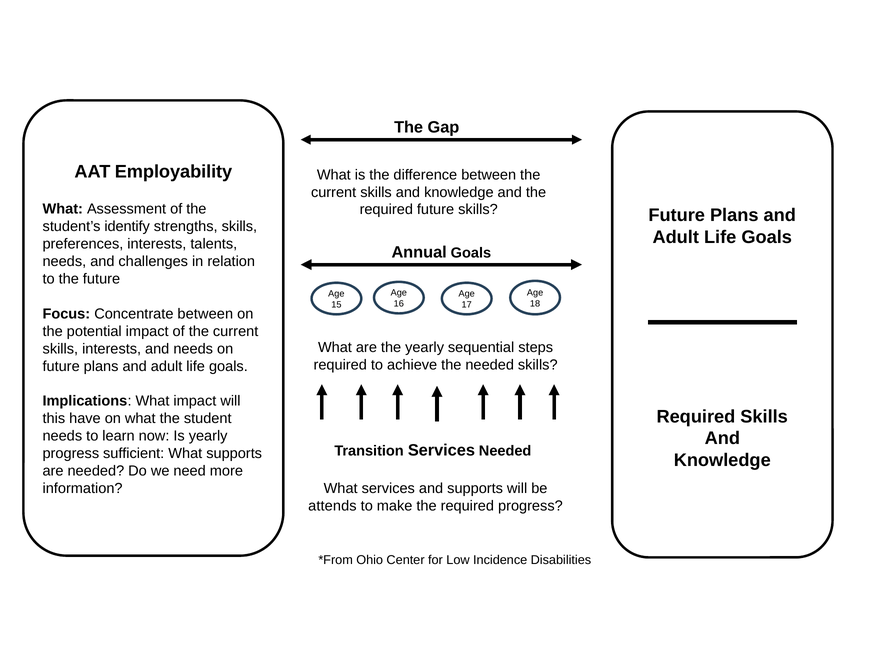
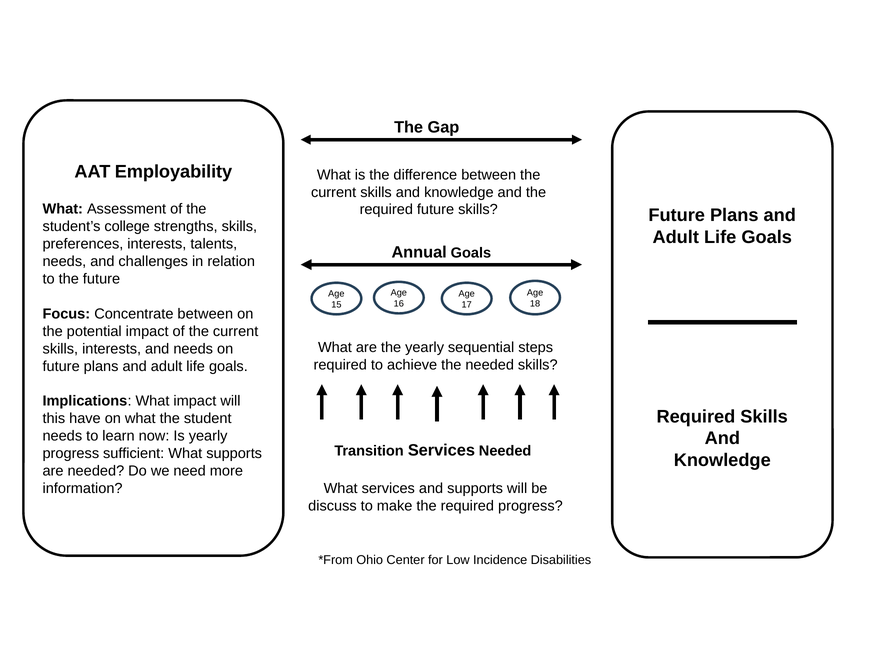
identify: identify -> college (127, 226)
attends: attends -> discuss (332, 506)
